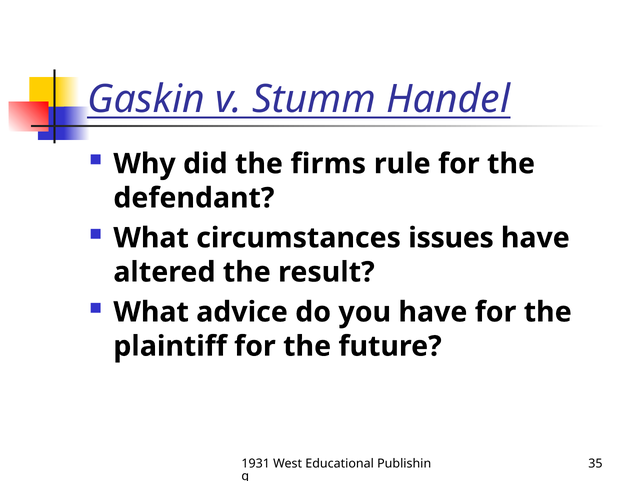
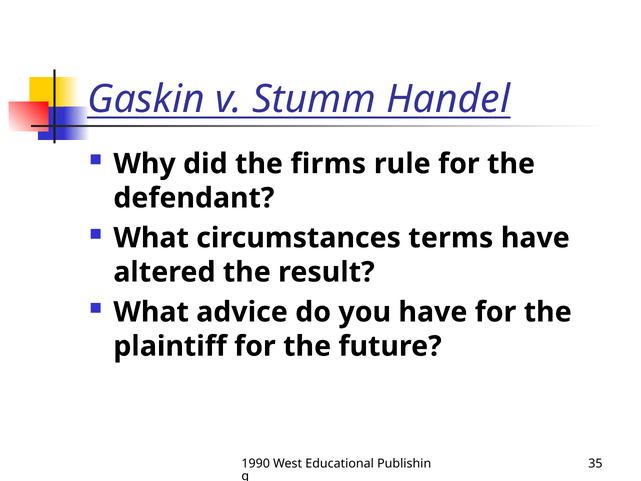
issues: issues -> terms (451, 238)
1931: 1931 -> 1990 (256, 464)
